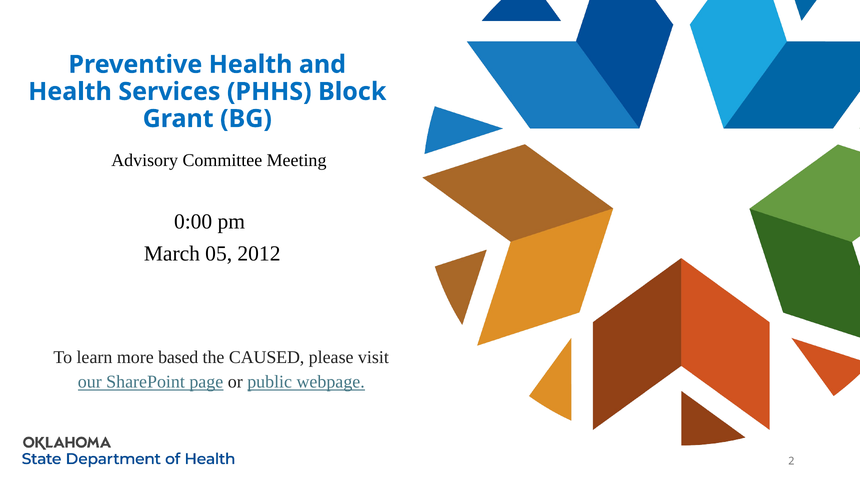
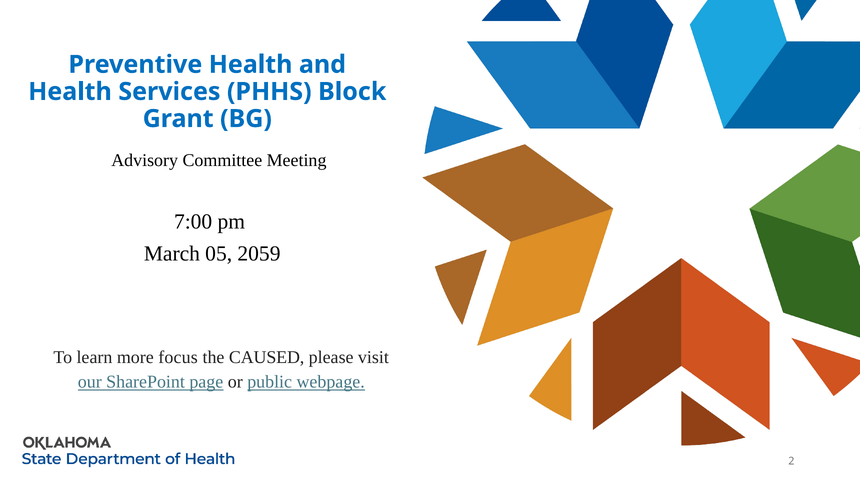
0:00: 0:00 -> 7:00 (193, 222)
2012: 2012 -> 2059 (259, 254)
based: based -> focus (178, 357)
